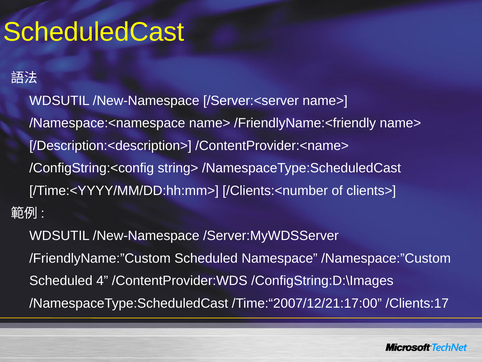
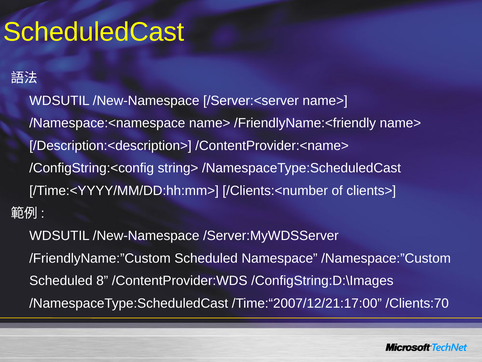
4: 4 -> 8 (102, 280)
/Clients:17: /Clients:17 -> /Clients:70 (417, 303)
